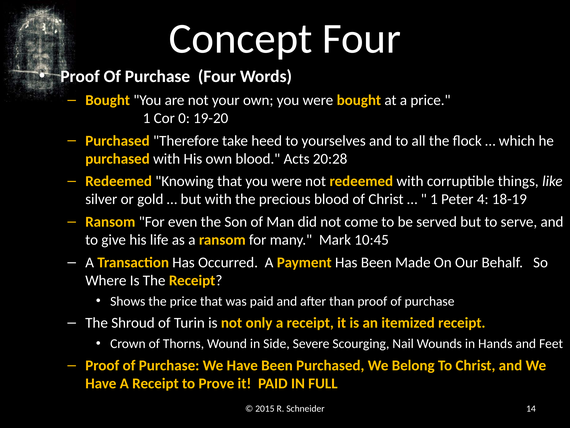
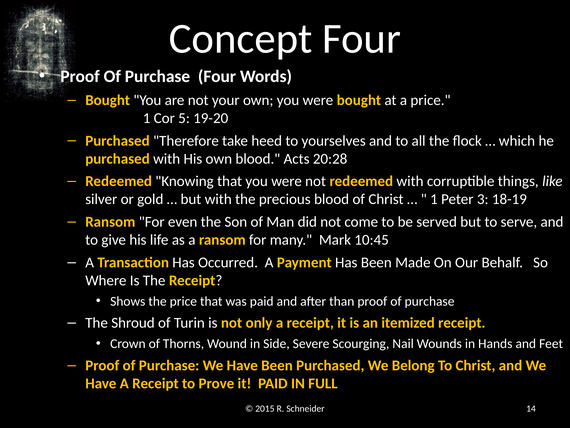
0: 0 -> 5 (184, 118)
4: 4 -> 3 (483, 199)
